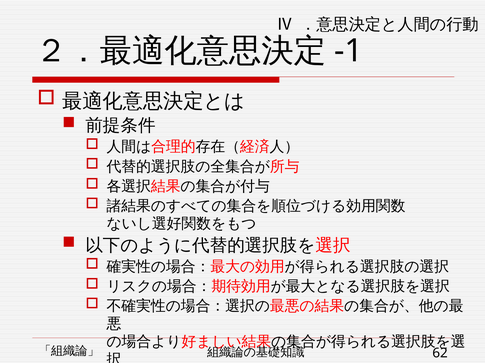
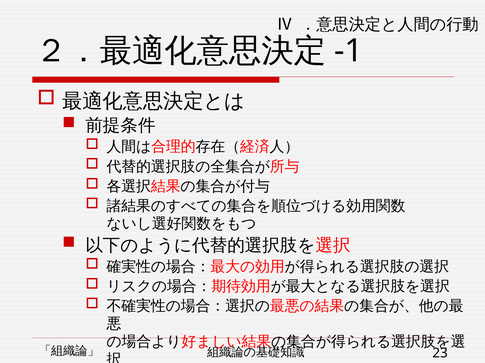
62: 62 -> 23 (440, 354)
